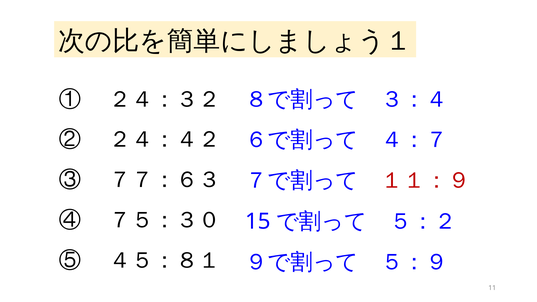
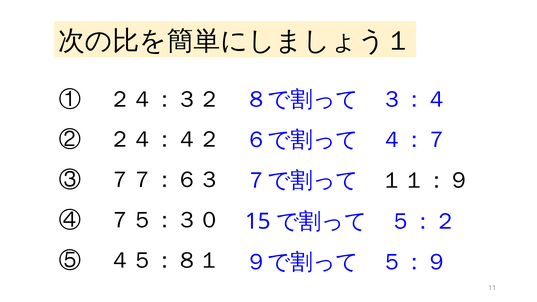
１１：９ colour: red -> black (426, 180)
